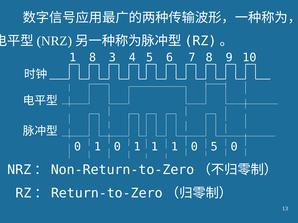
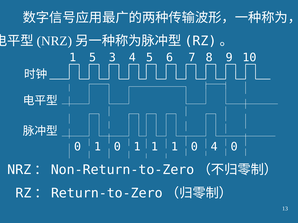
1 8: 8 -> 5 (93, 58)
1 5: 5 -> 4 (214, 147)
